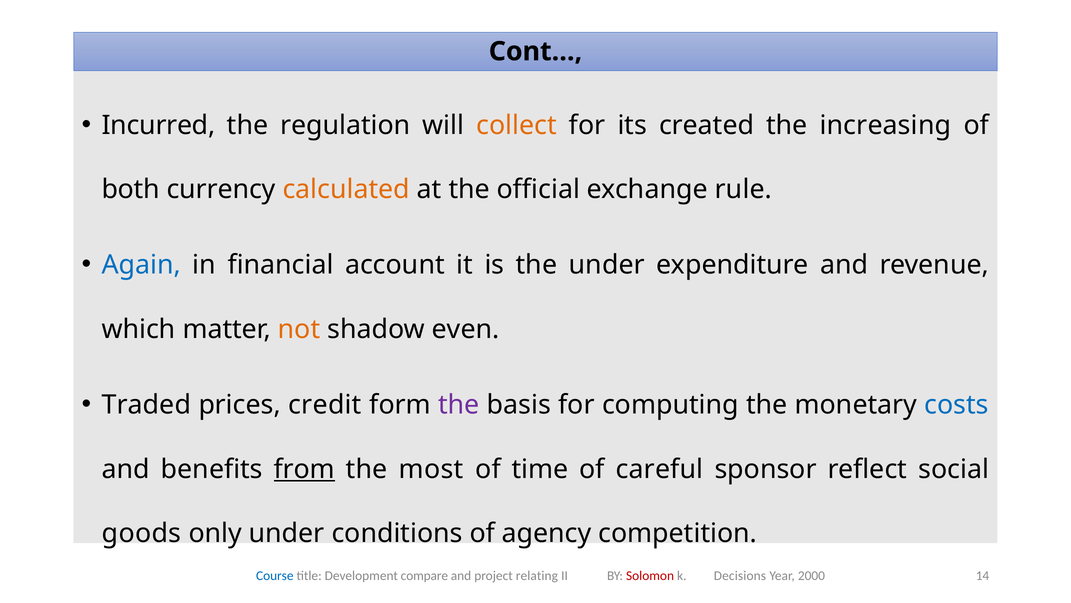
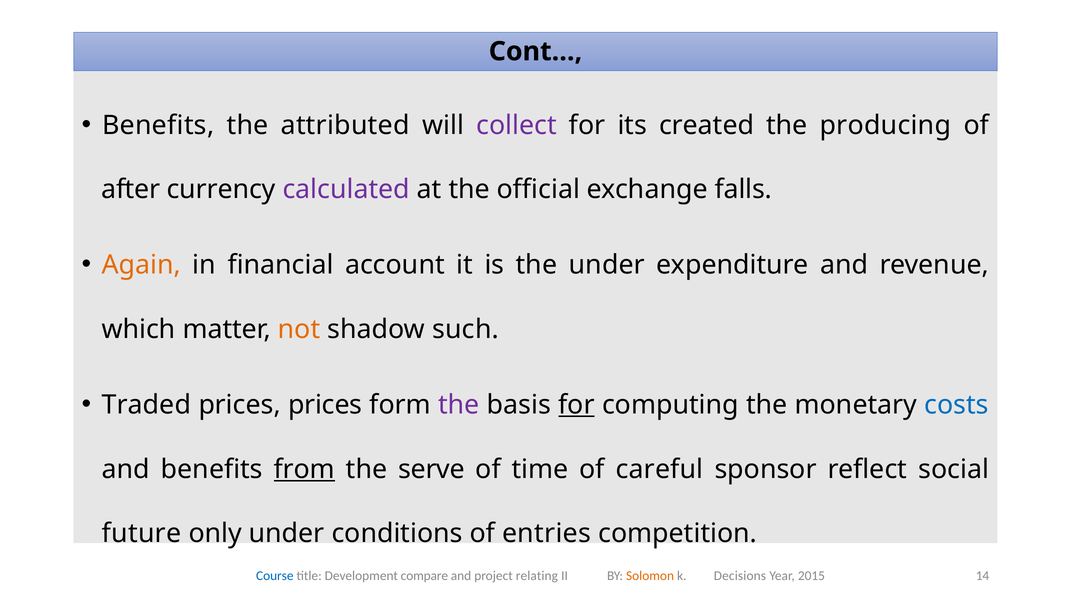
Incurred: Incurred -> Benefits (158, 125)
regulation: regulation -> attributed (345, 125)
collect colour: orange -> purple (516, 125)
increasing: increasing -> producing (885, 125)
both: both -> after (131, 189)
calculated colour: orange -> purple (346, 189)
rule: rule -> falls (743, 189)
Again colour: blue -> orange (141, 265)
even: even -> such (466, 329)
prices credit: credit -> prices (325, 404)
for underline: none -> present (576, 404)
most: most -> serve (431, 469)
goods: goods -> future (142, 533)
agency: agency -> entries (546, 533)
Solomon colour: red -> orange (650, 575)
2000: 2000 -> 2015 (811, 575)
